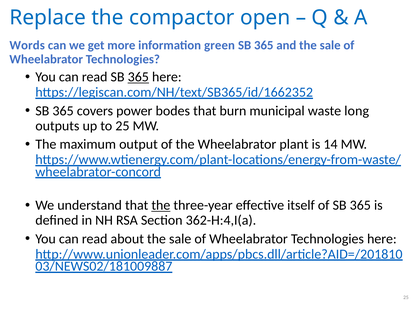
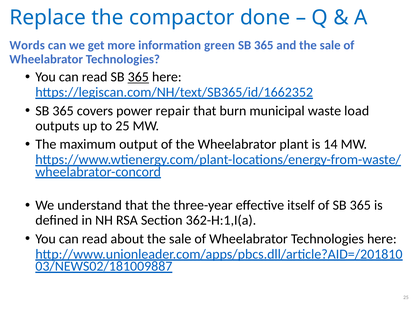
open: open -> done (265, 18)
bodes: bodes -> repair (173, 111)
long: long -> load (357, 111)
the underline: present -> none (161, 206)
362-H:4,I(a: 362-H:4,I(a -> 362-H:1,I(a (221, 221)
